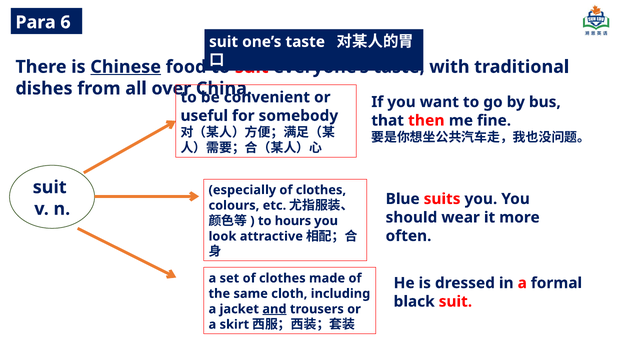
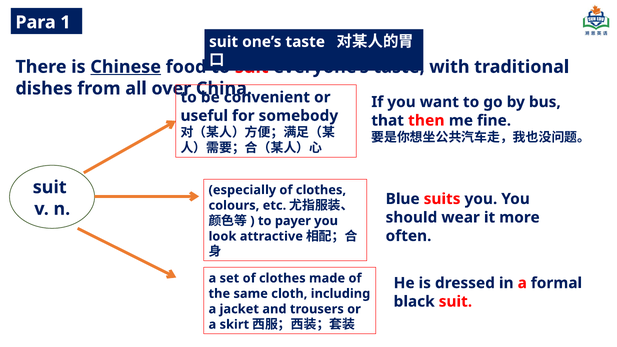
6: 6 -> 1 (65, 22)
hours: hours -> payer (293, 221)
and underline: present -> none (274, 309)
